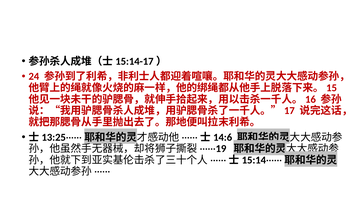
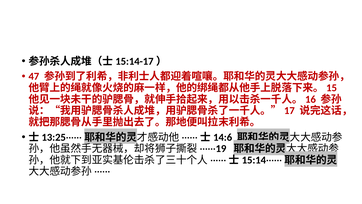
24: 24 -> 47 (34, 76)
